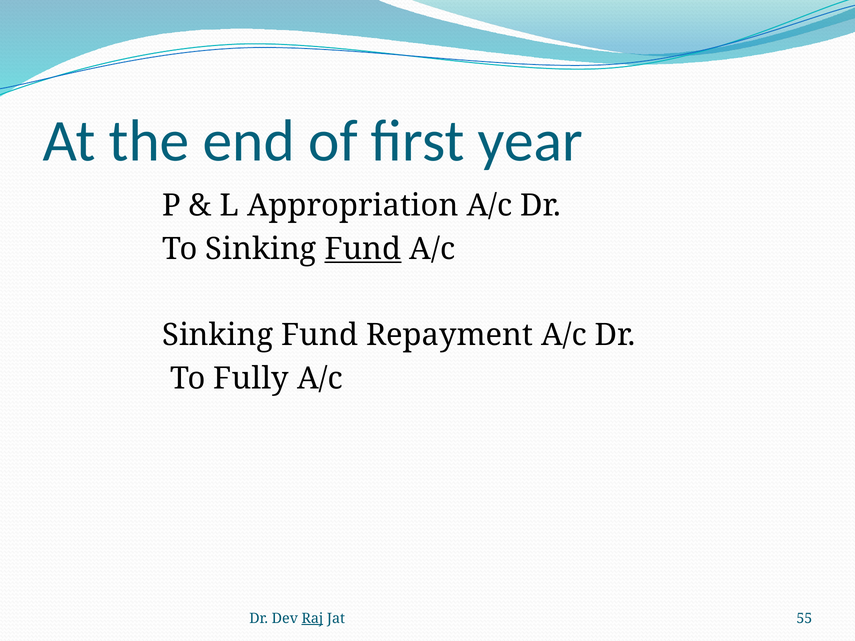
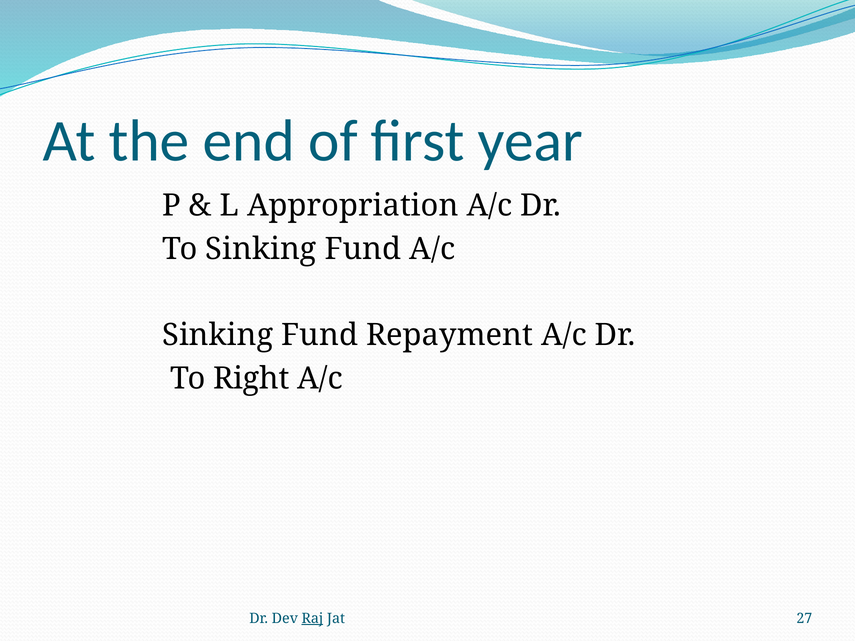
Fund underline: present -> none (363, 249)
Fully: Fully -> Right (251, 379)
55: 55 -> 27 (804, 619)
